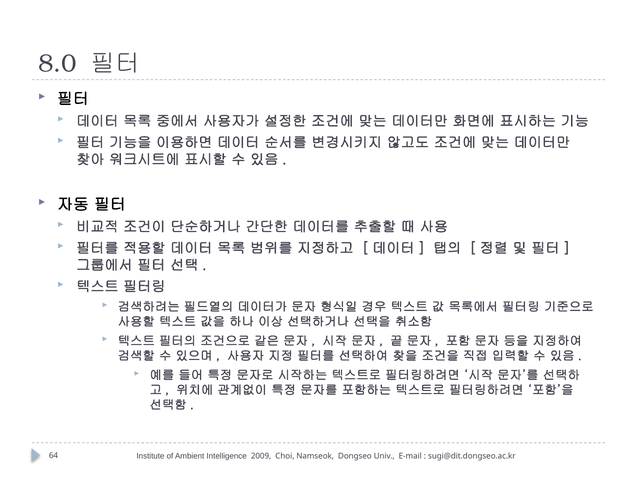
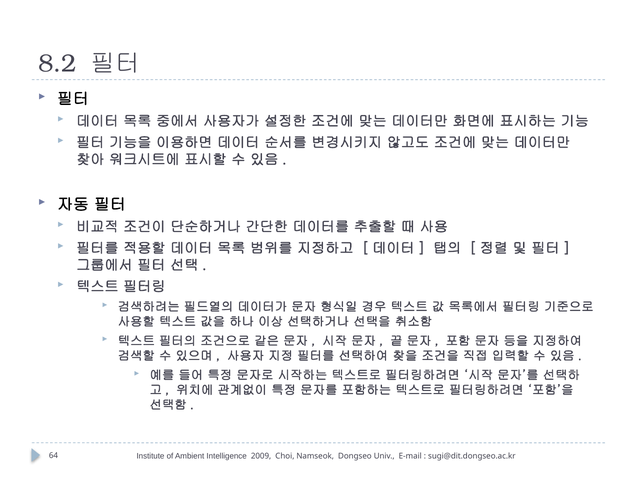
8.0: 8.0 -> 8.2 (57, 63)
